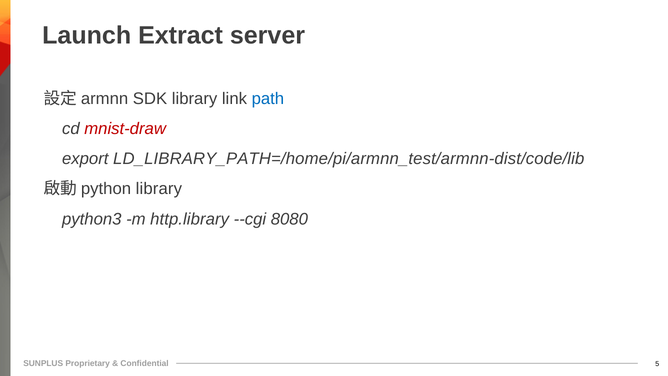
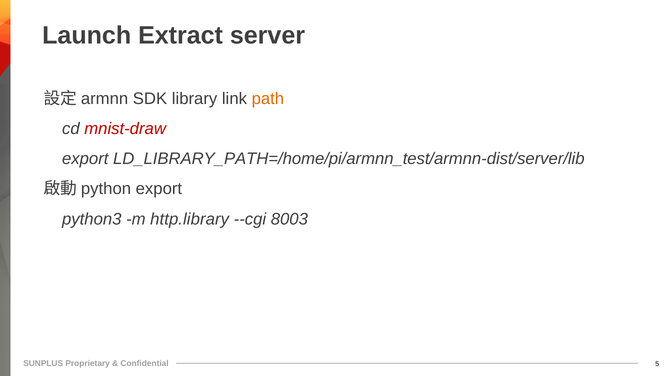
path colour: blue -> orange (268, 99)
LD_LIBRARY_PATH=/home/pi/armnn_test/armnn-dist/code/lib: LD_LIBRARY_PATH=/home/pi/armnn_test/armnn-dist/code/lib -> LD_LIBRARY_PATH=/home/pi/armnn_test/armnn-dist/server/lib (349, 159)
library: library -> export (159, 189)
8080: 8080 -> 8003 (289, 219)
